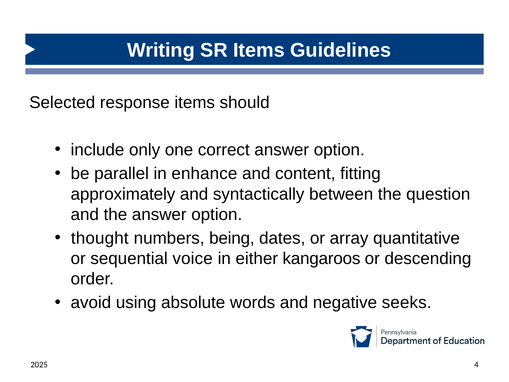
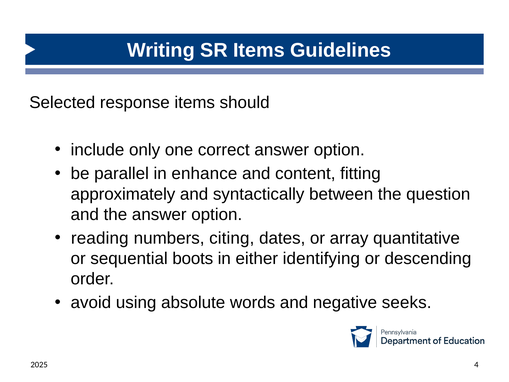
thought: thought -> reading (100, 238)
being: being -> citing (232, 238)
voice: voice -> boots (193, 258)
kangaroos: kangaroos -> identifying (321, 258)
